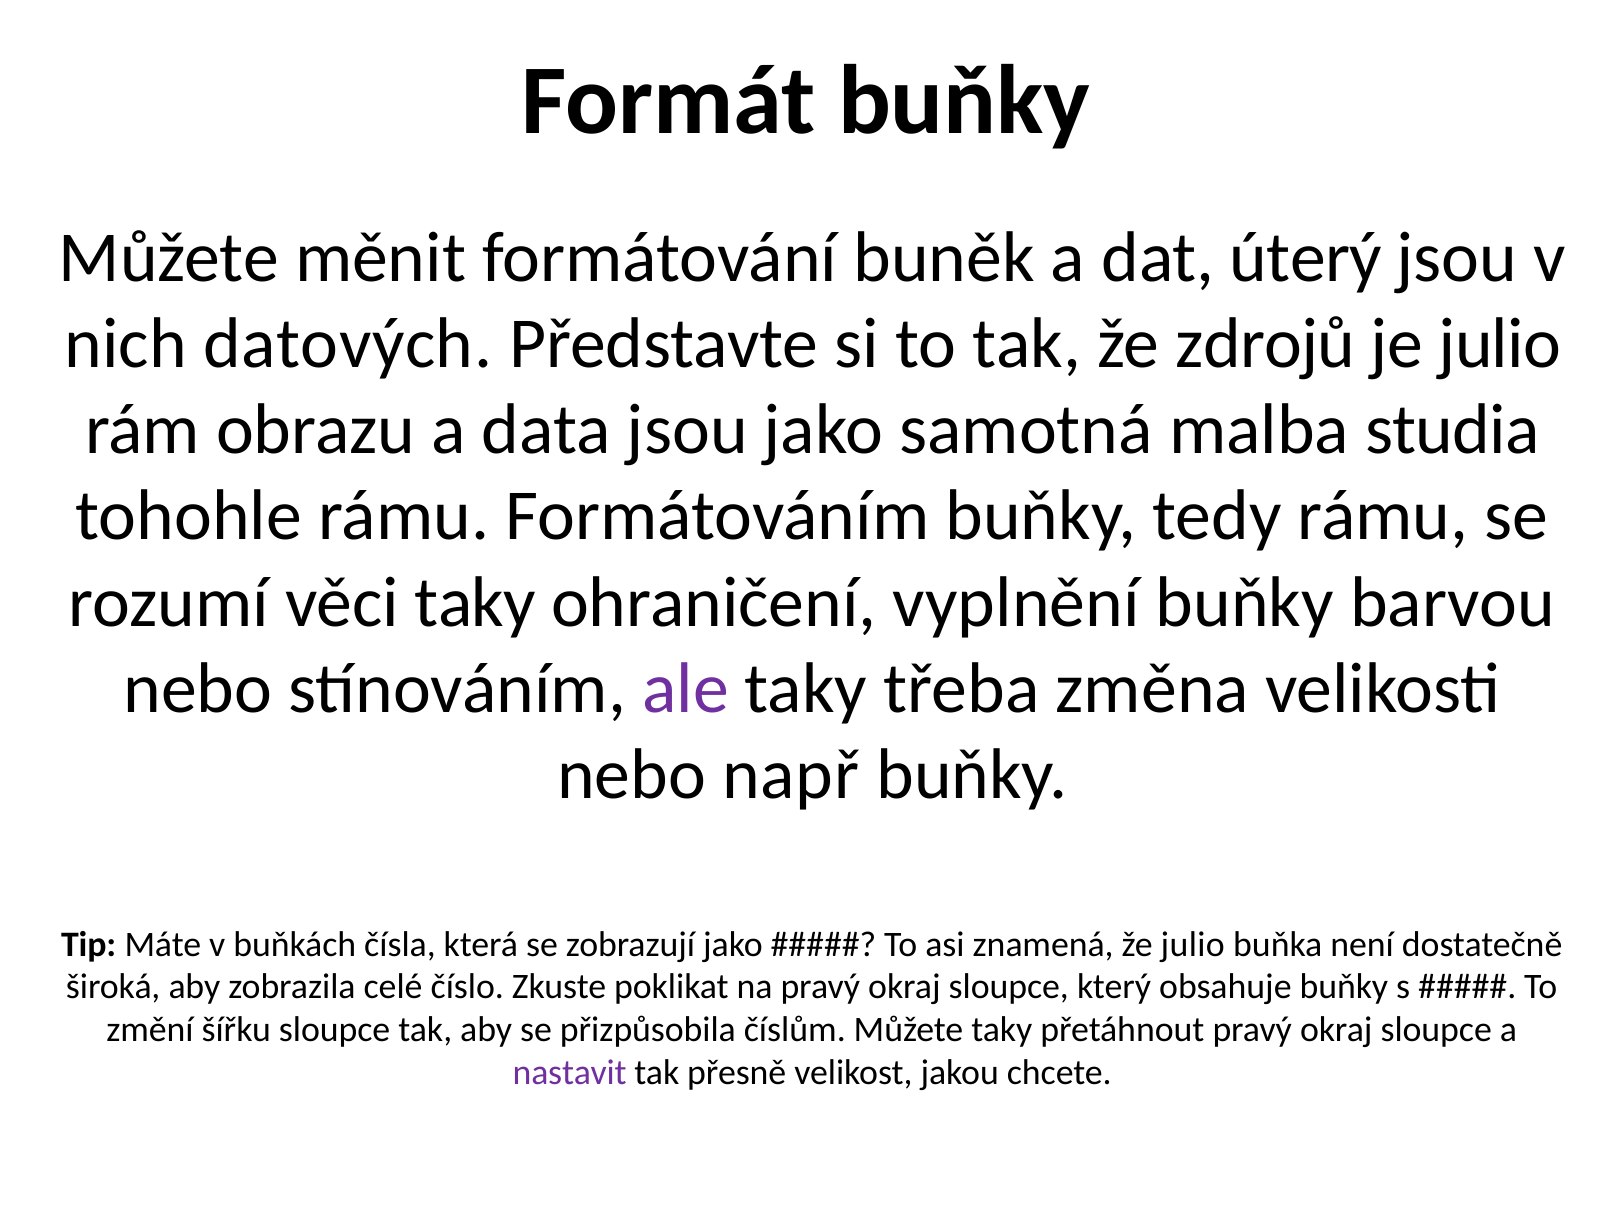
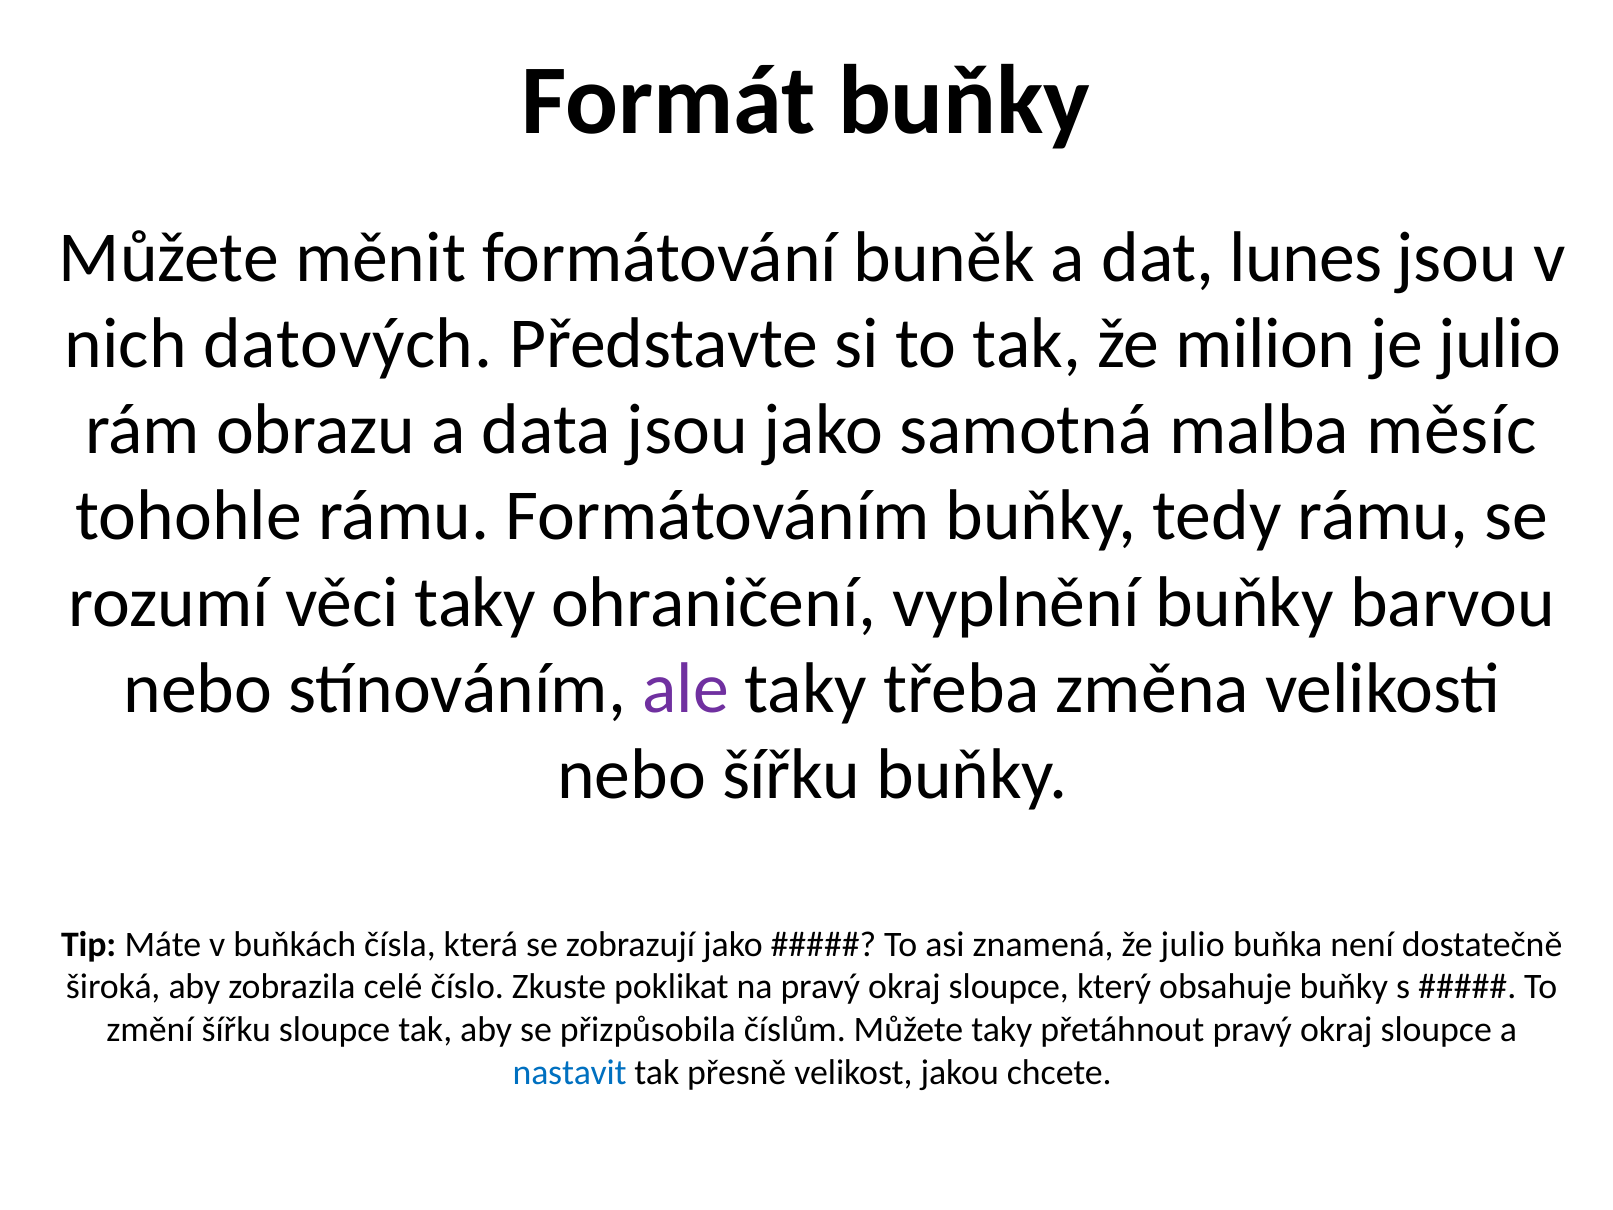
úterý: úterý -> lunes (1306, 258)
zdrojů: zdrojů -> milion (1265, 344)
studia: studia -> měsíc (1452, 430)
nebo např: např -> šířku (791, 774)
nastavit colour: purple -> blue (570, 1073)
